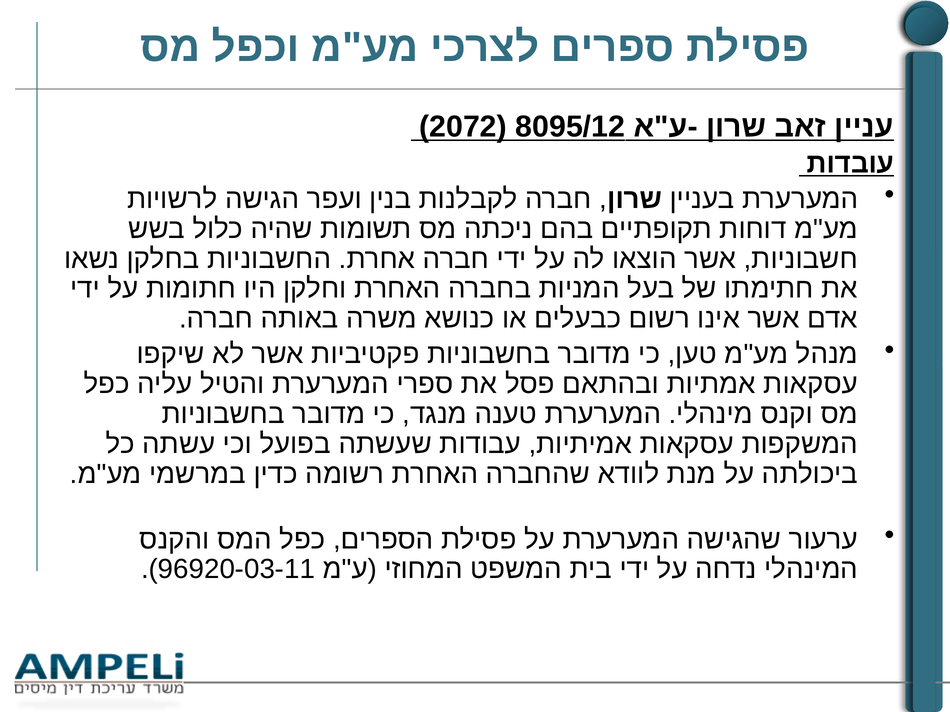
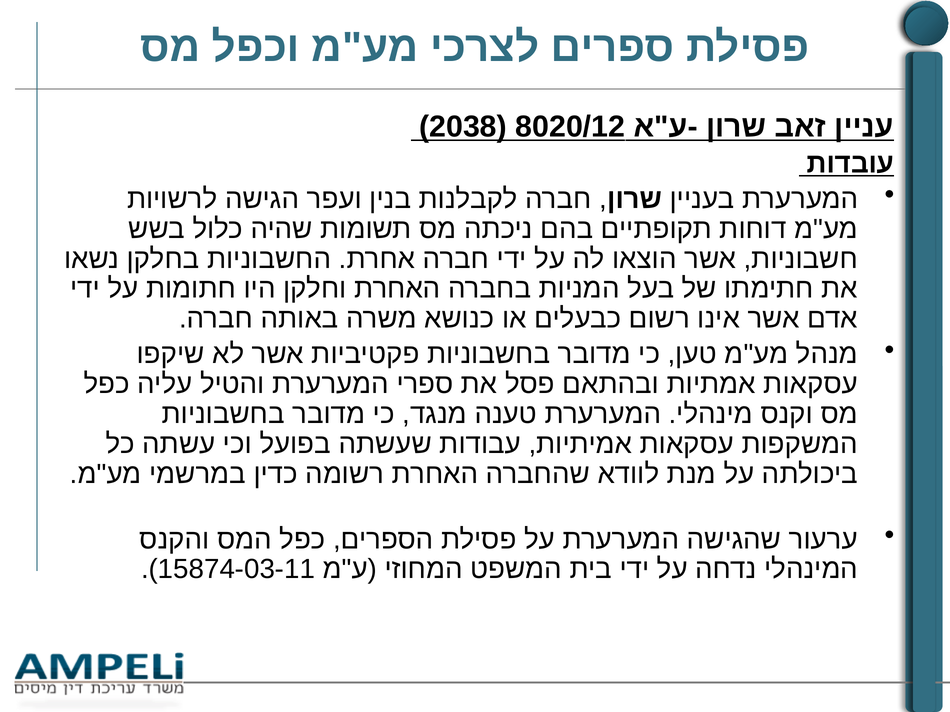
2072: 2072 -> 2038 (463, 127)
8095/12: 8095/12 -> 8020/12 (570, 127)
96920-03-11: 96920-03-11 -> 15874-03-11 (236, 570)
